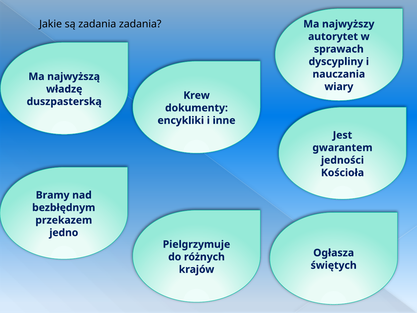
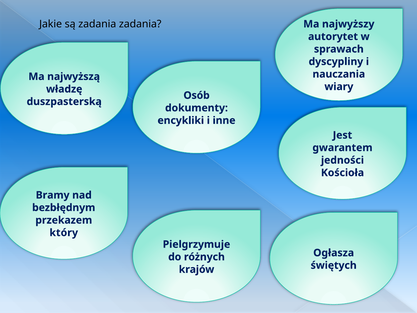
Krew: Krew -> Osób (197, 95)
jedno: jedno -> który (64, 232)
